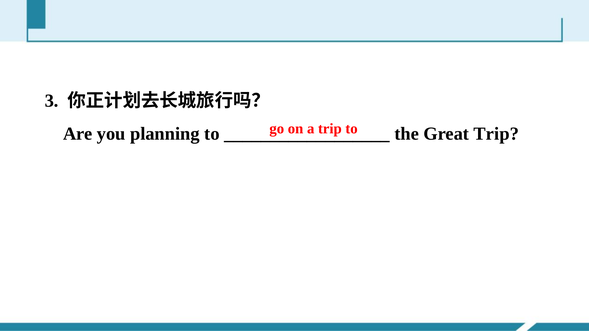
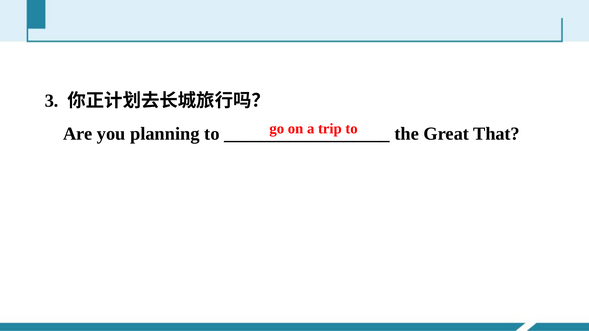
Great Trip: Trip -> That (496, 134)
